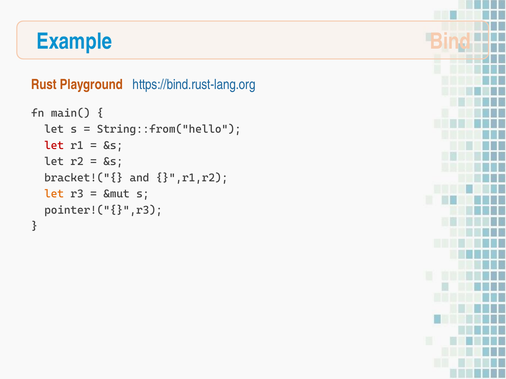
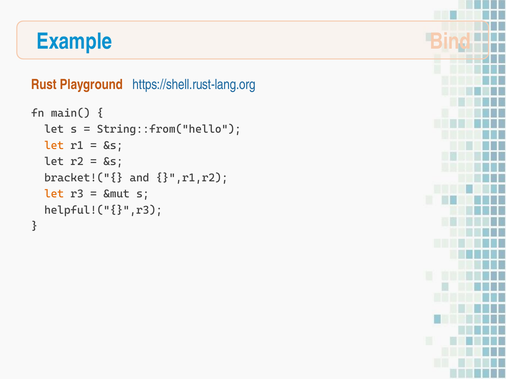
https://bind.rust-lang.org: https://bind.rust-lang.org -> https://shell.rust-lang.org (194, 85)
let colour: red -> orange (54, 146)
pointer!("{}",r3: pointer!("{}",r3 -> helpful!("{}",r3 (103, 210)
